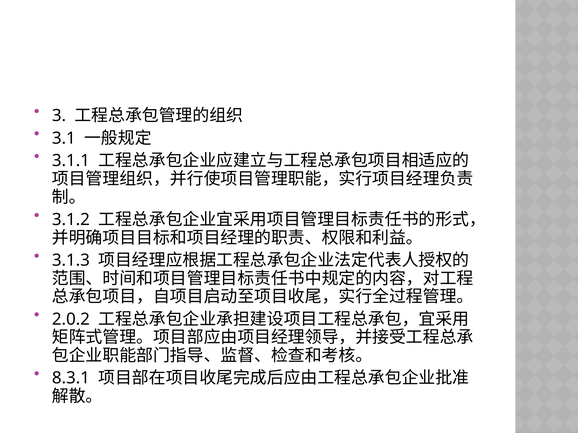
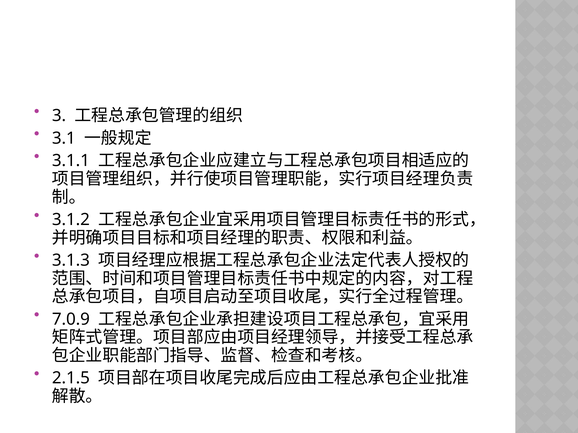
2.0.2: 2.0.2 -> 7.0.9 (71, 320)
8.3.1: 8.3.1 -> 2.1.5 (71, 378)
